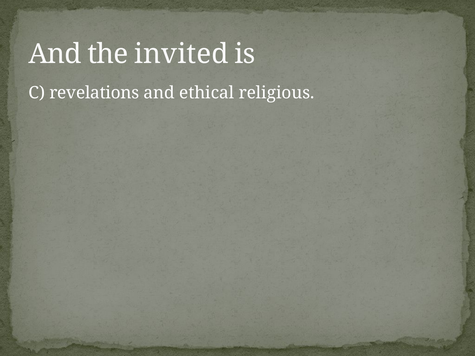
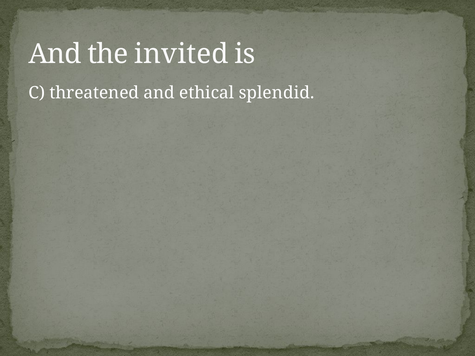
revelations: revelations -> threatened (94, 93)
religious: religious -> splendid (277, 93)
